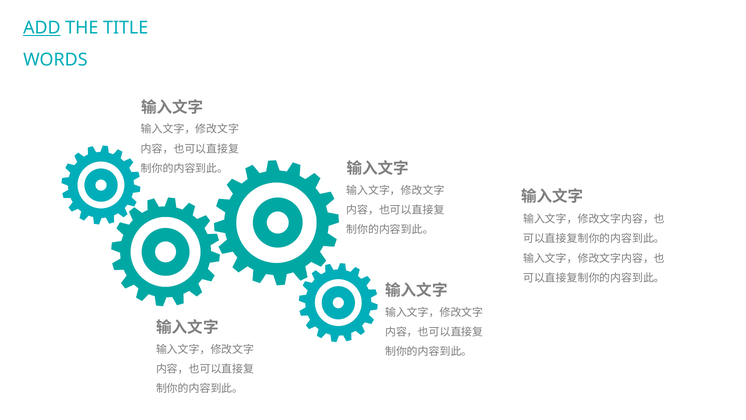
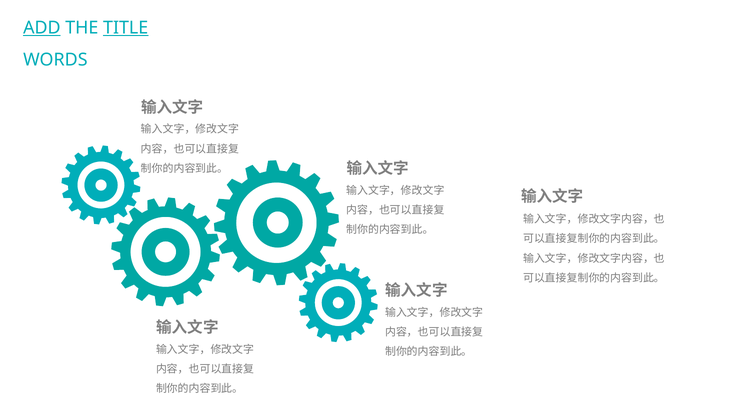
TITLE underline: none -> present (126, 28)
